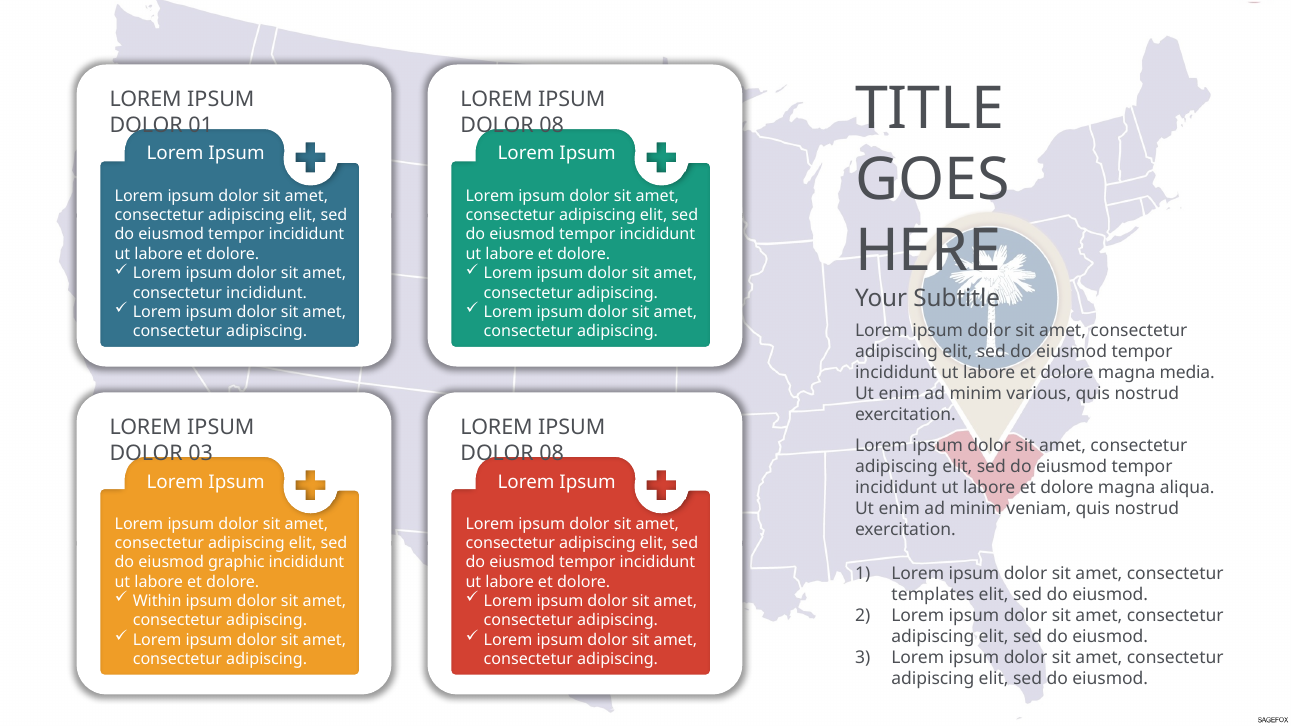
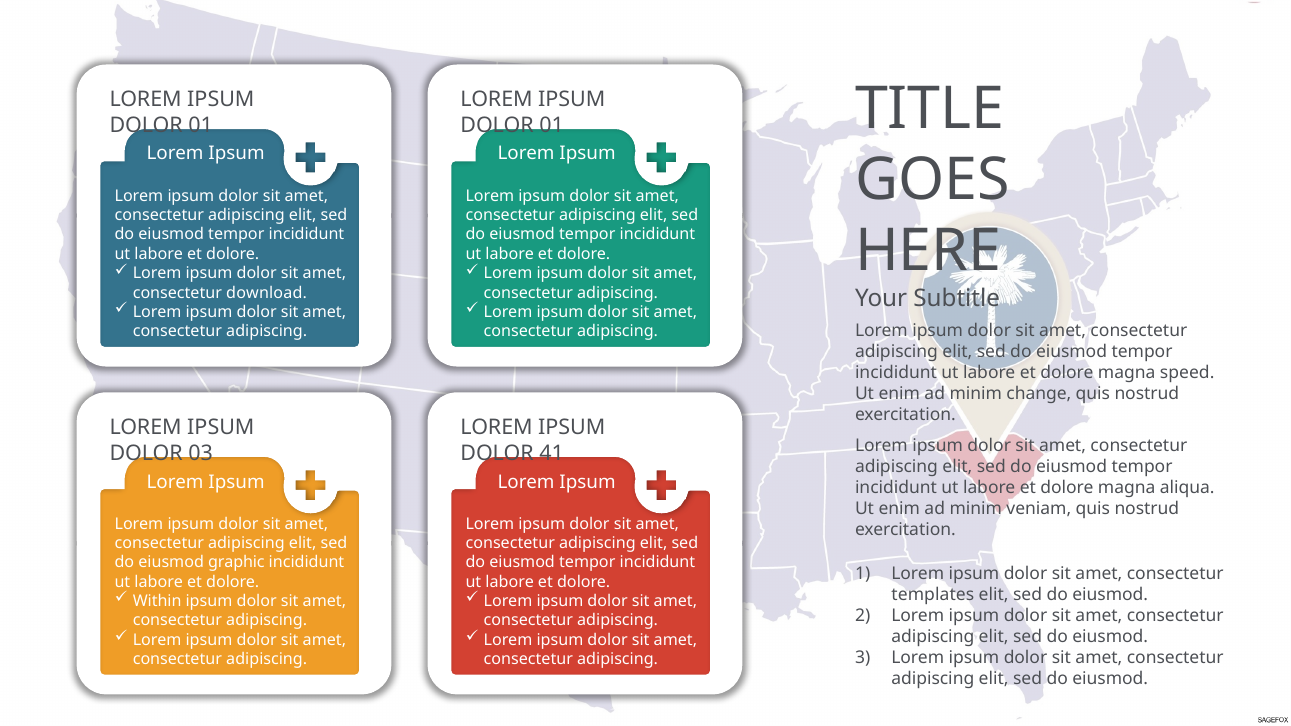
08: 08 -> 01 (552, 125)
consectetur incididunt: incididunt -> download (267, 293)
media: media -> speed (1187, 373)
various: various -> change (1039, 394)
08: 08 -> 41 (552, 453)
